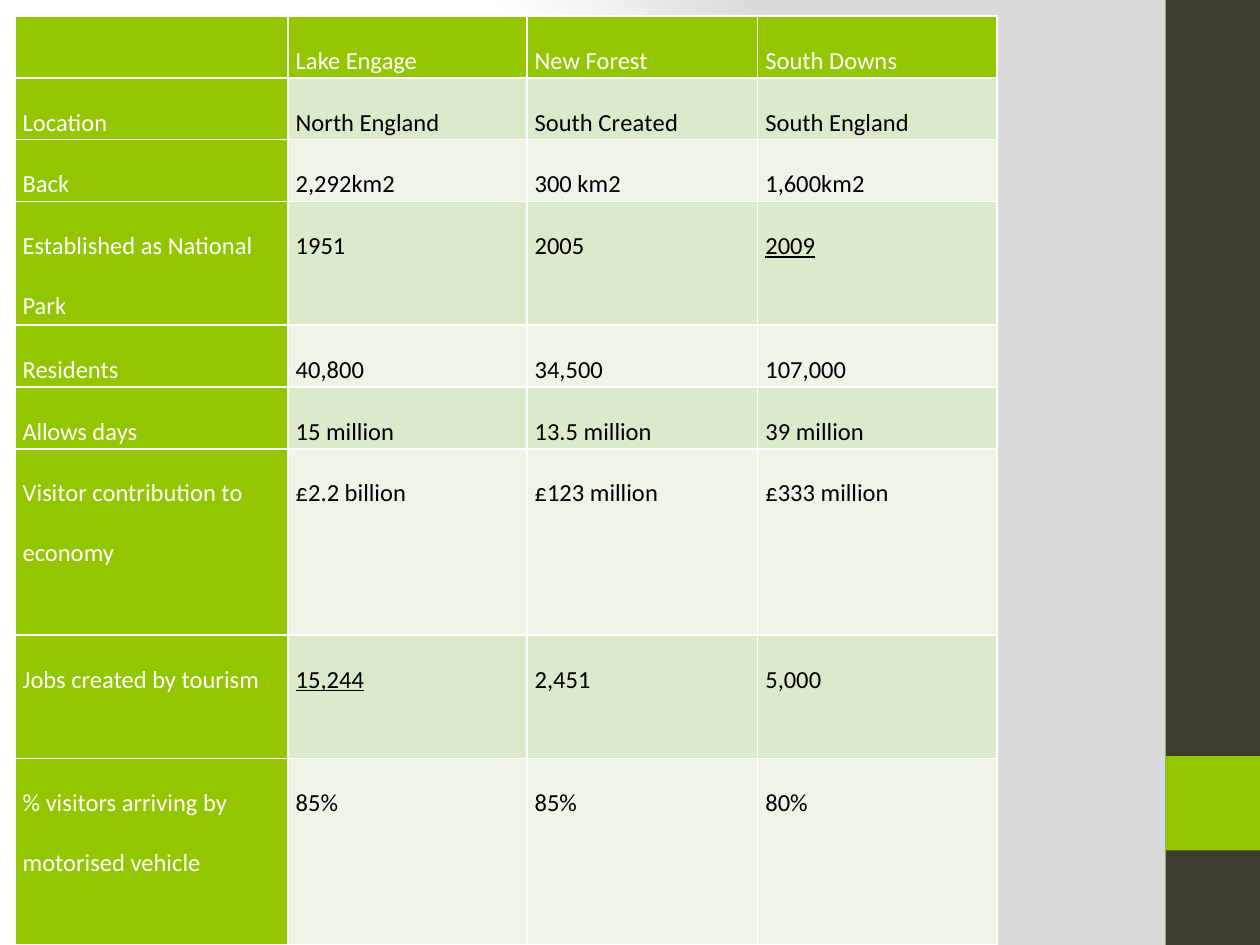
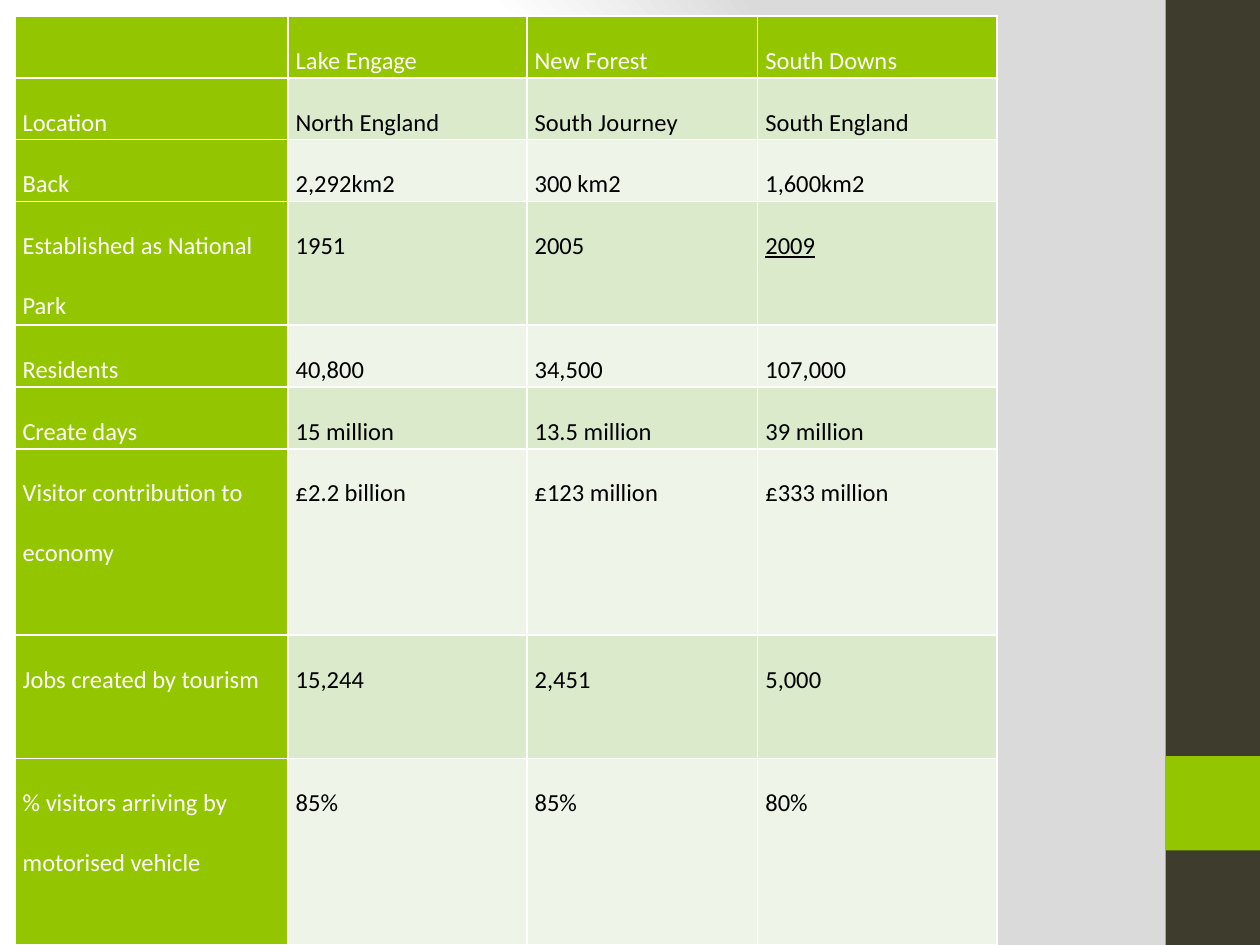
South Created: Created -> Journey (638, 123)
Allows: Allows -> Create (55, 432)
15,244 underline: present -> none (330, 680)
